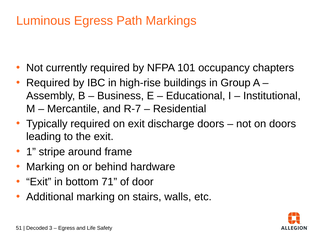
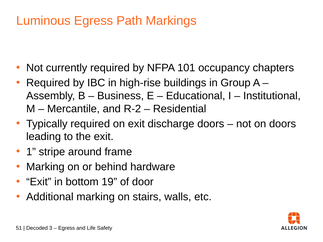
R-7: R-7 -> R-2 (132, 109)
71: 71 -> 19 (109, 182)
